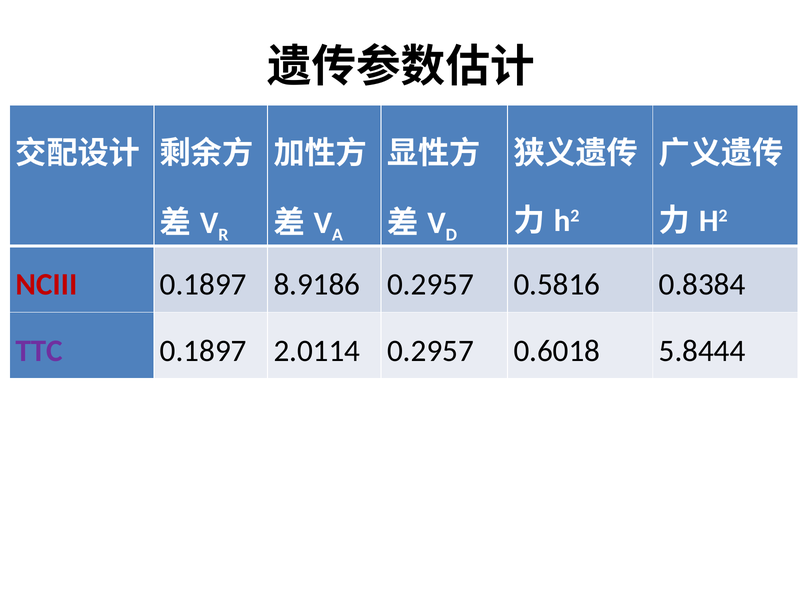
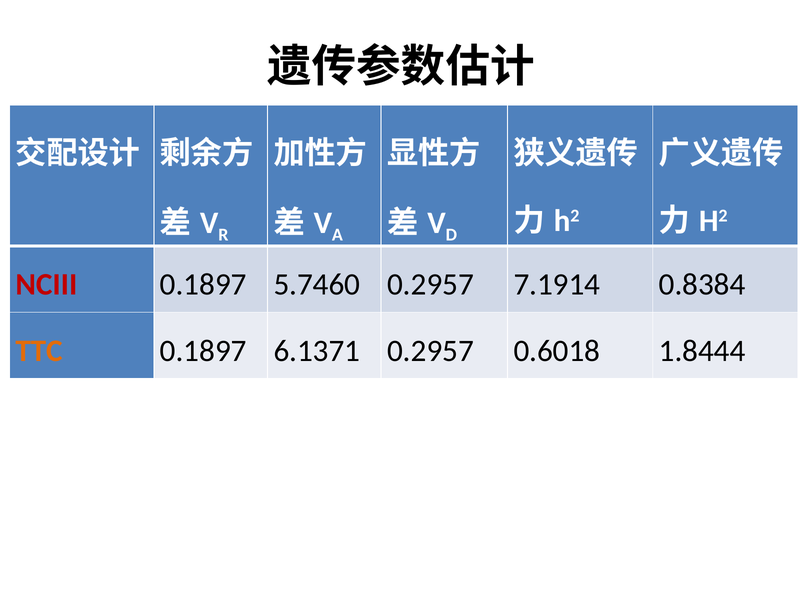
8.9186: 8.9186 -> 5.7460 (317, 284)
0.5816: 0.5816 -> 7.1914 (557, 284)
TTC colour: purple -> orange (39, 350)
2.0114: 2.0114 -> 6.1371 (317, 350)
5.8444: 5.8444 -> 1.8444 (702, 350)
